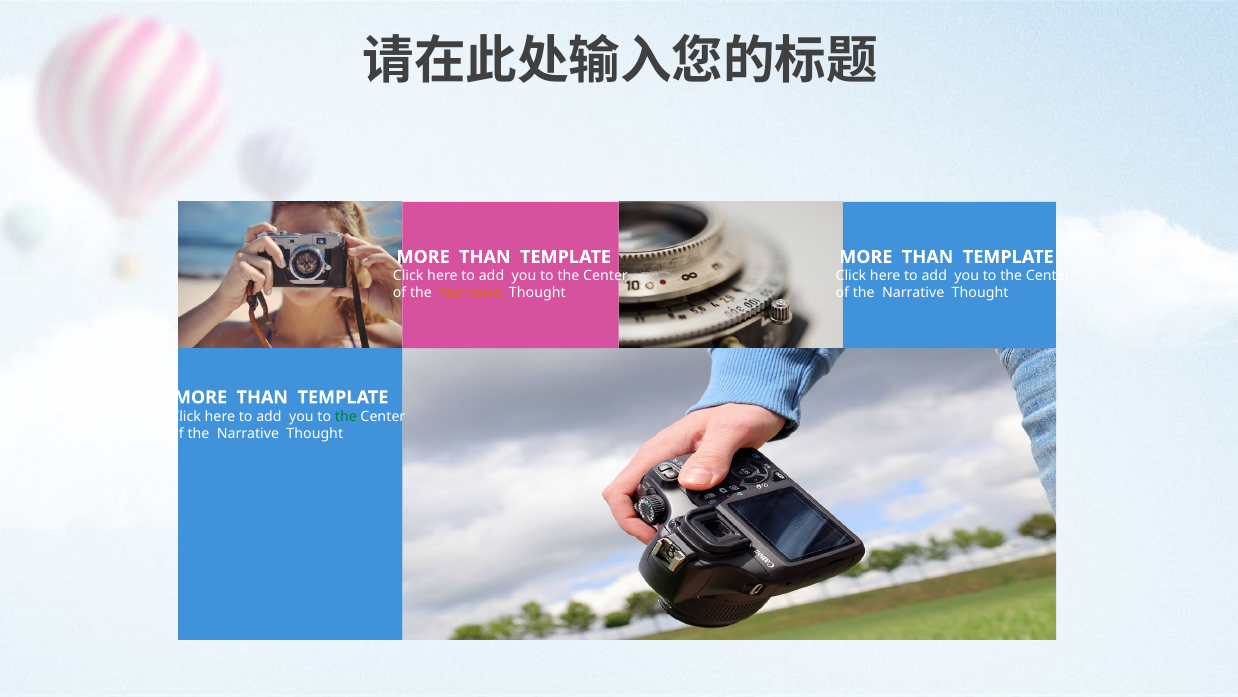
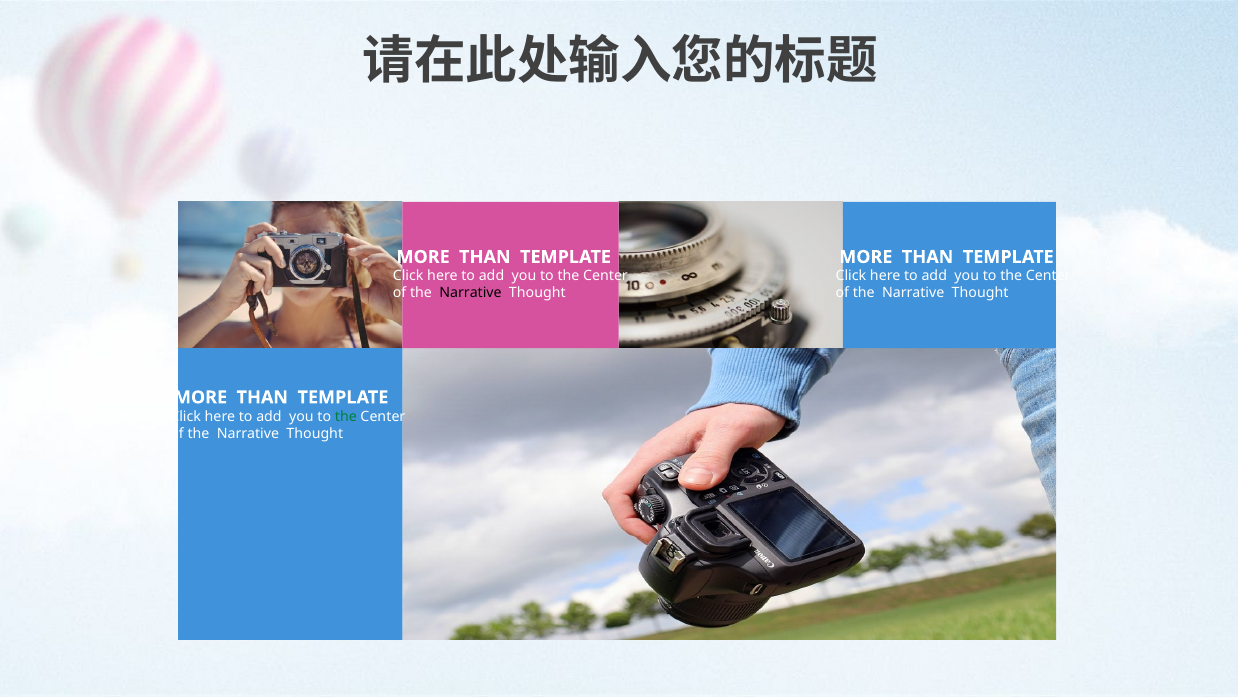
Narrative colour: orange -> black (471, 293)
